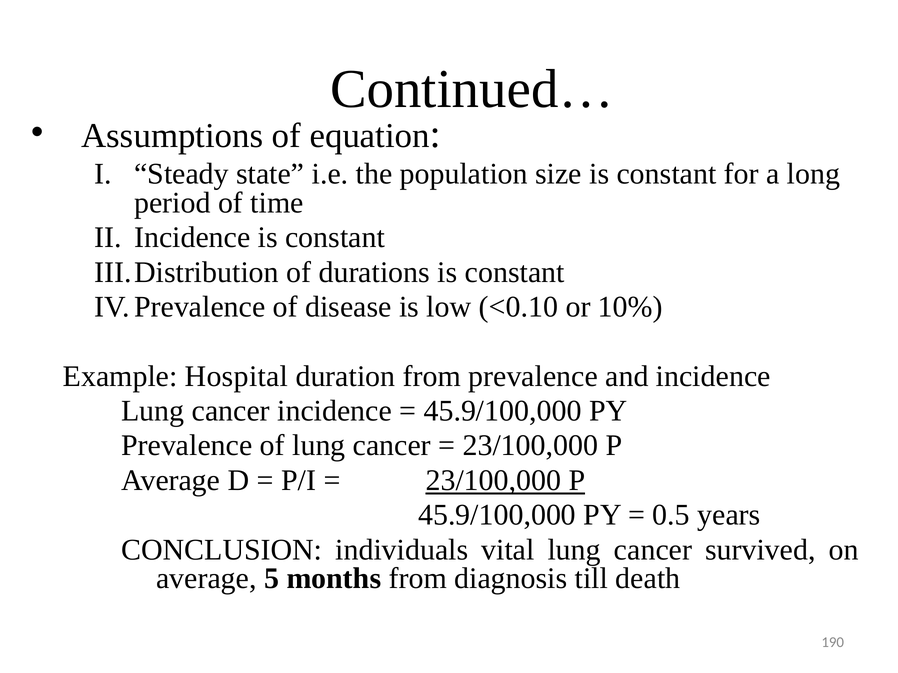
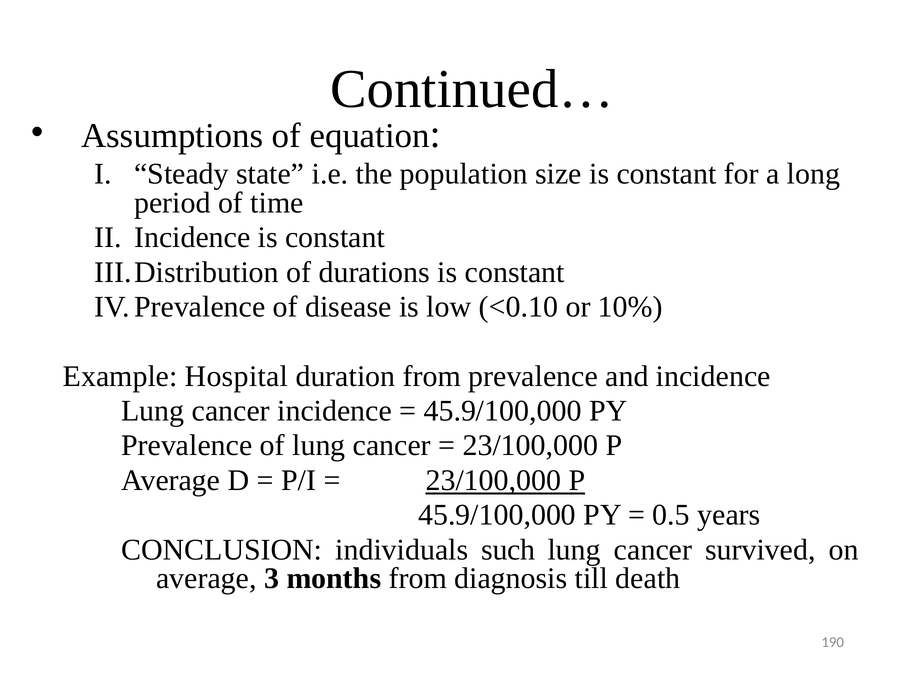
vital: vital -> such (508, 550)
5: 5 -> 3 (272, 579)
